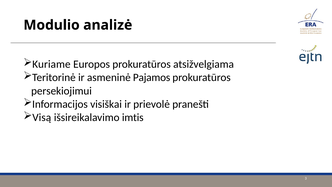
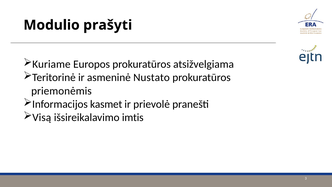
analizė: analizė -> prašyti (108, 25)
Pajamos: Pajamos -> Nustato (152, 77)
persekiojimui: persekiojimui -> priemonėmis (61, 91)
visiškai: visiškai -> kasmet (106, 104)
